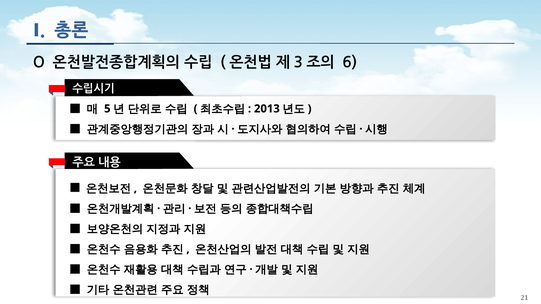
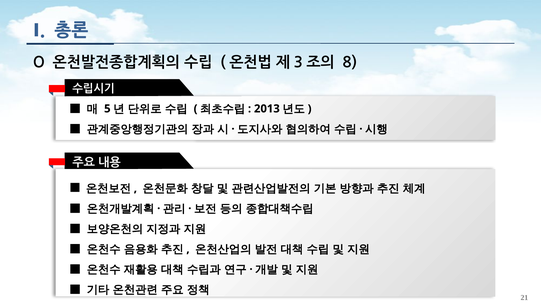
6: 6 -> 8 (350, 63)
